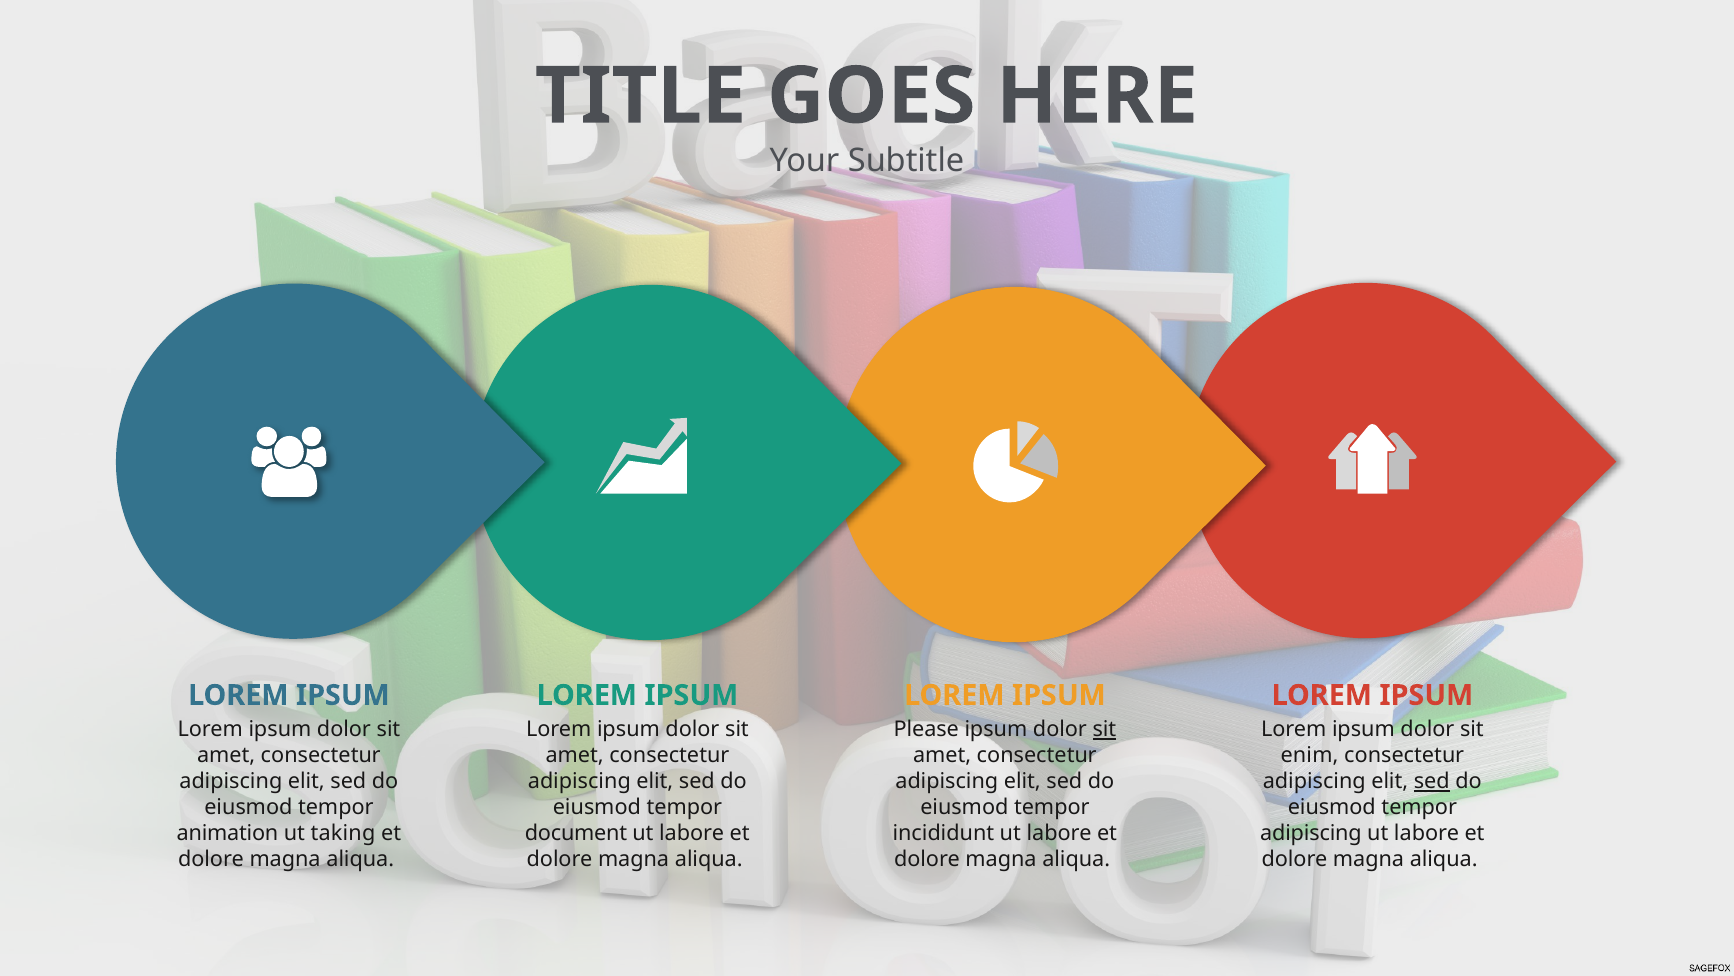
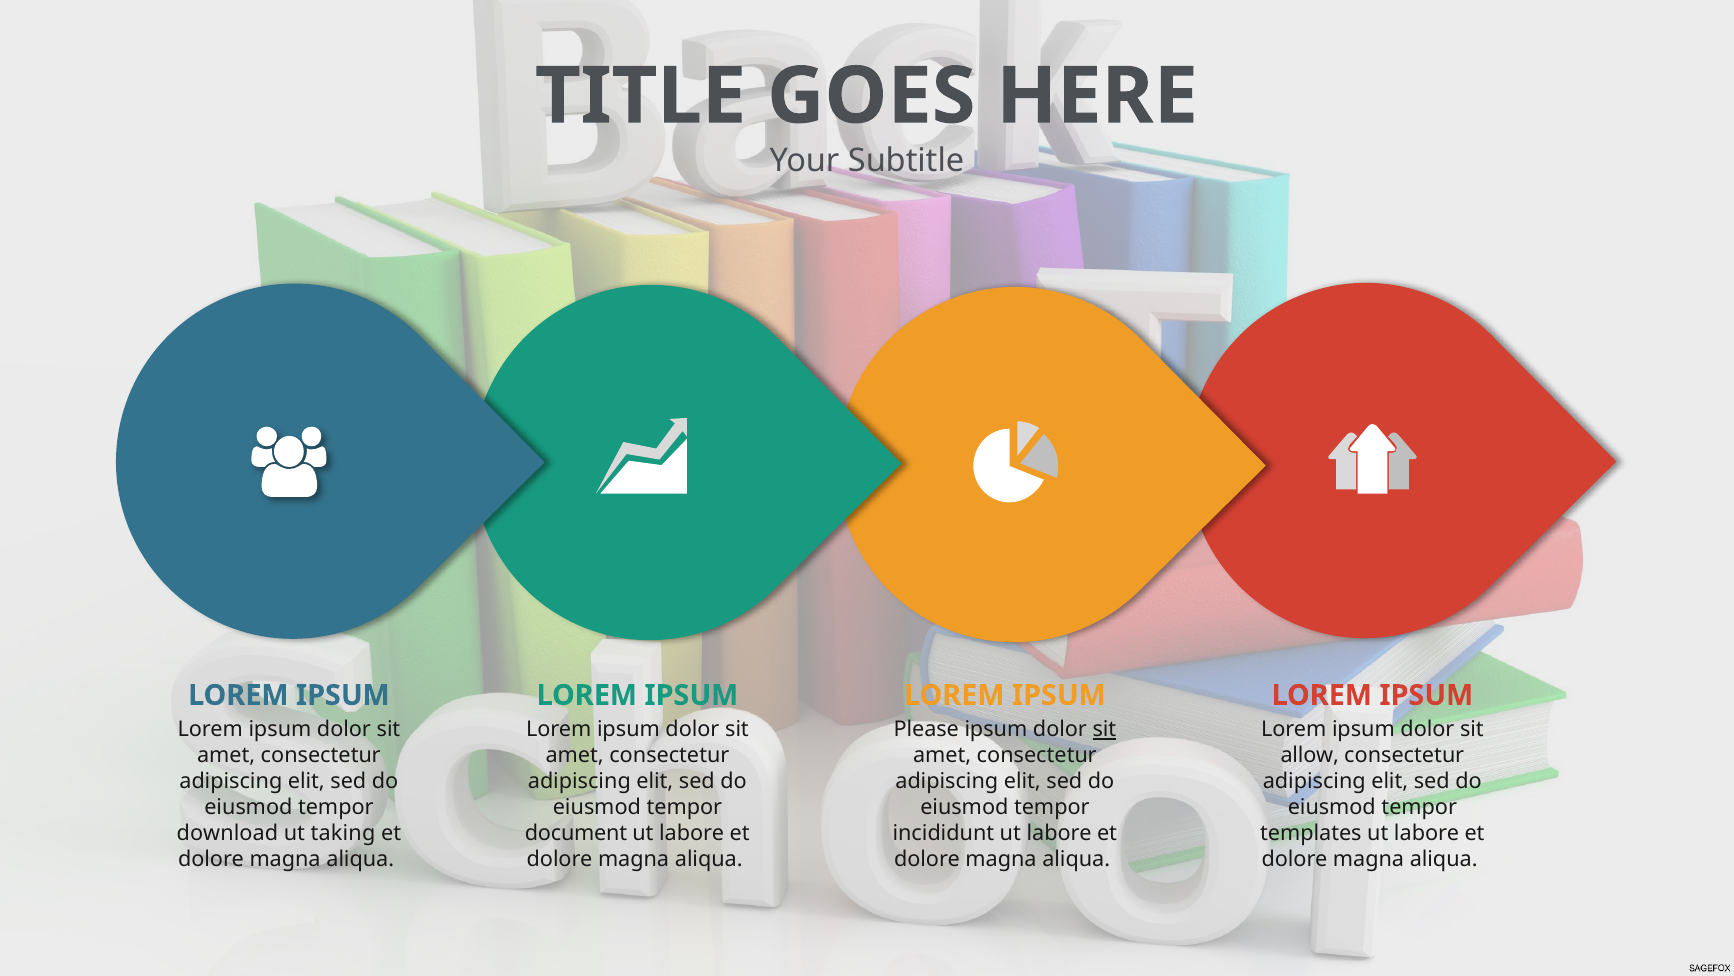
enim: enim -> allow (1310, 755)
sed underline: present -> none (1432, 781)
animation: animation -> download (227, 833)
adipiscing: adipiscing -> templates (1311, 833)
